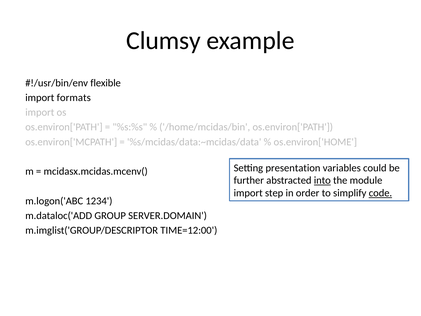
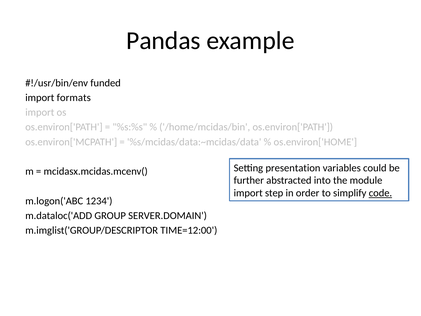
Clumsy: Clumsy -> Pandas (163, 41)
flexible: flexible -> funded (106, 83)
into underline: present -> none (322, 180)
